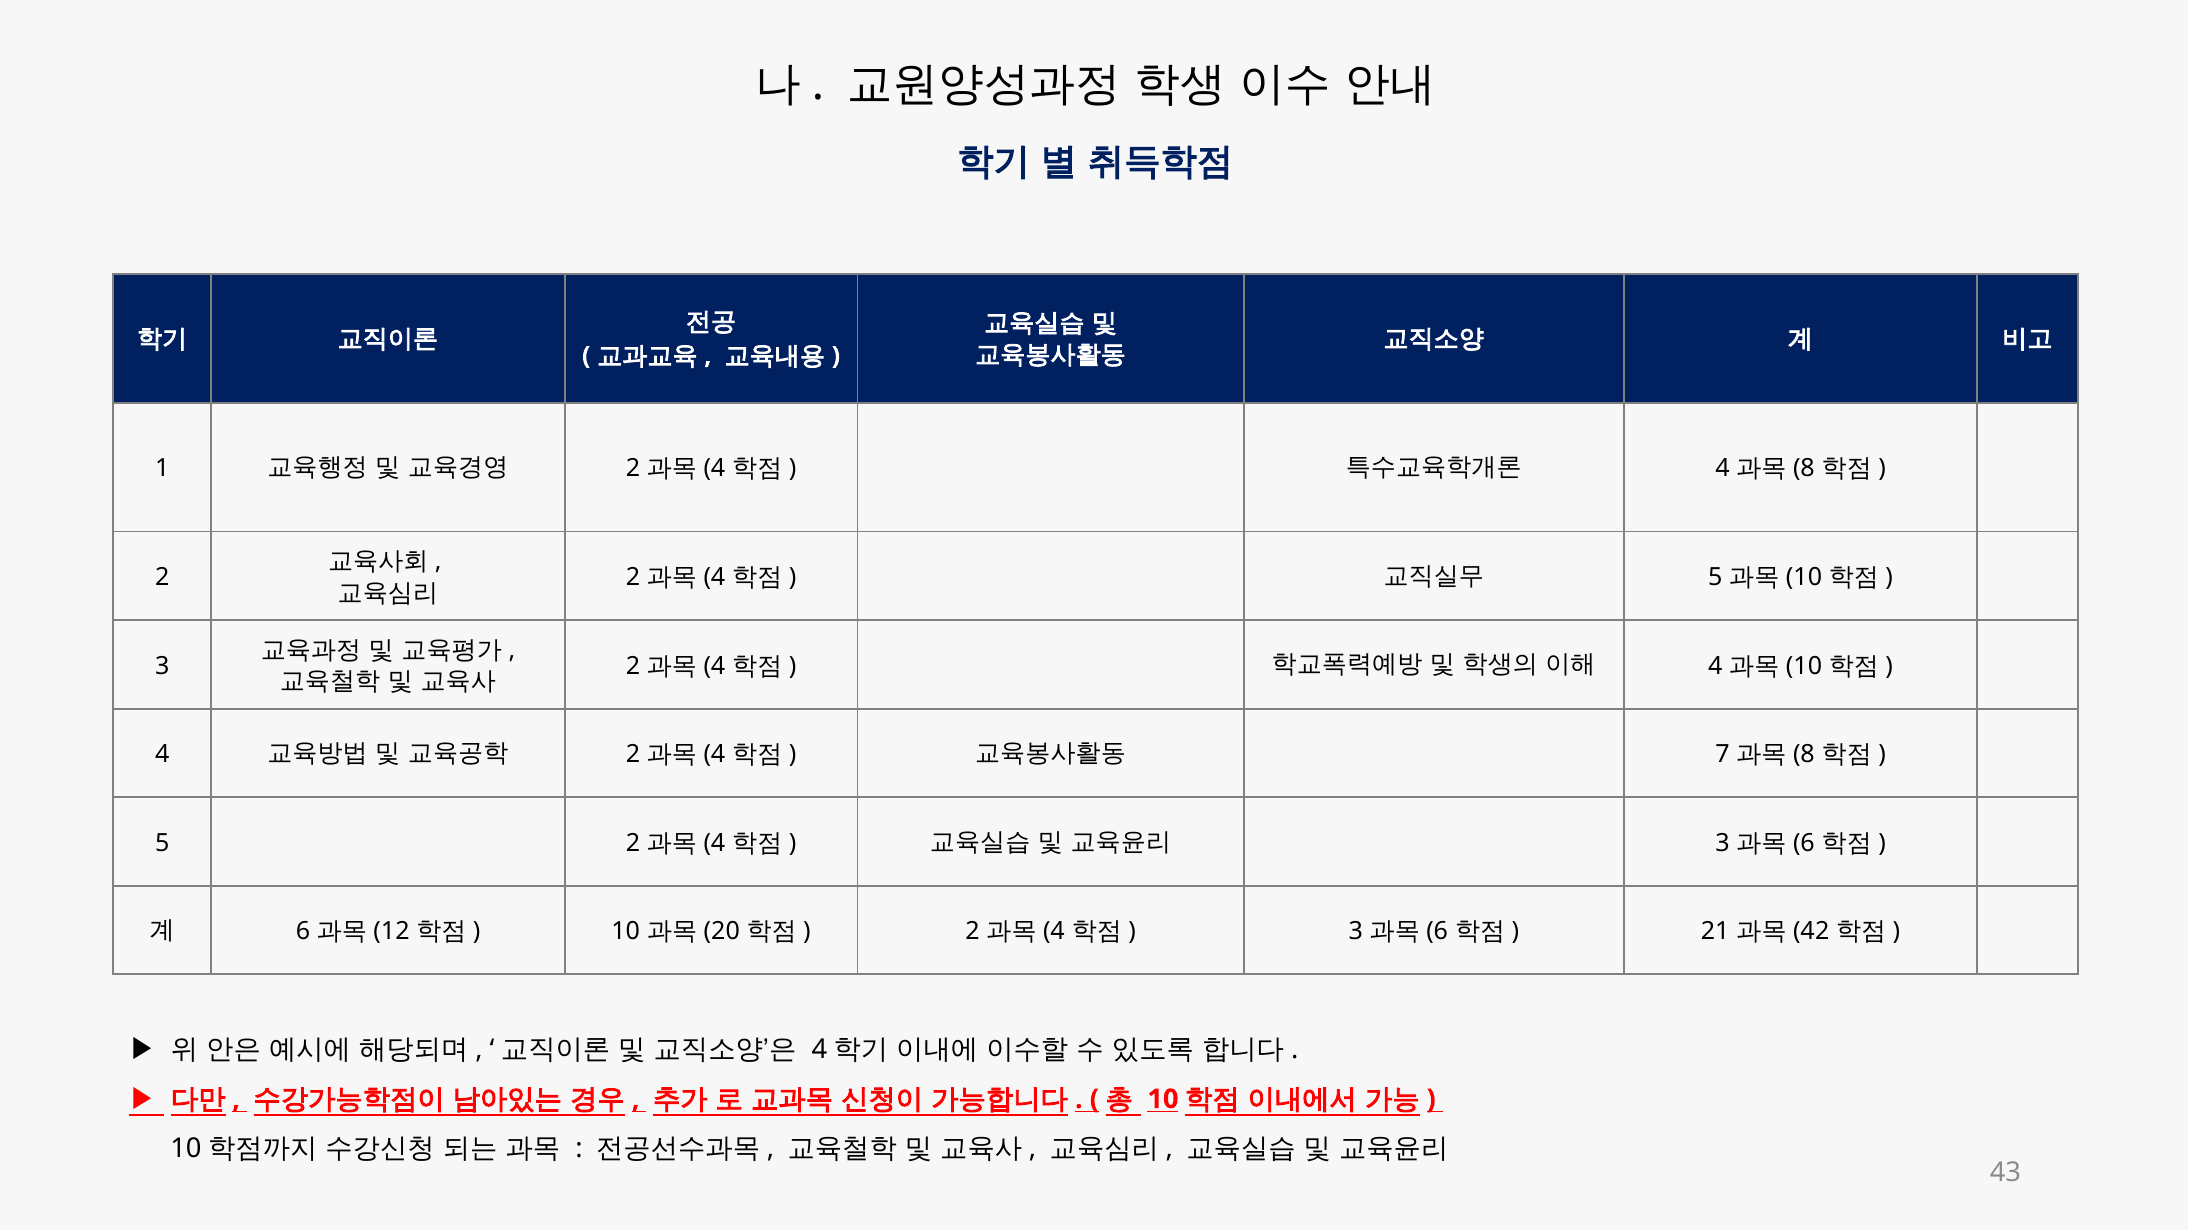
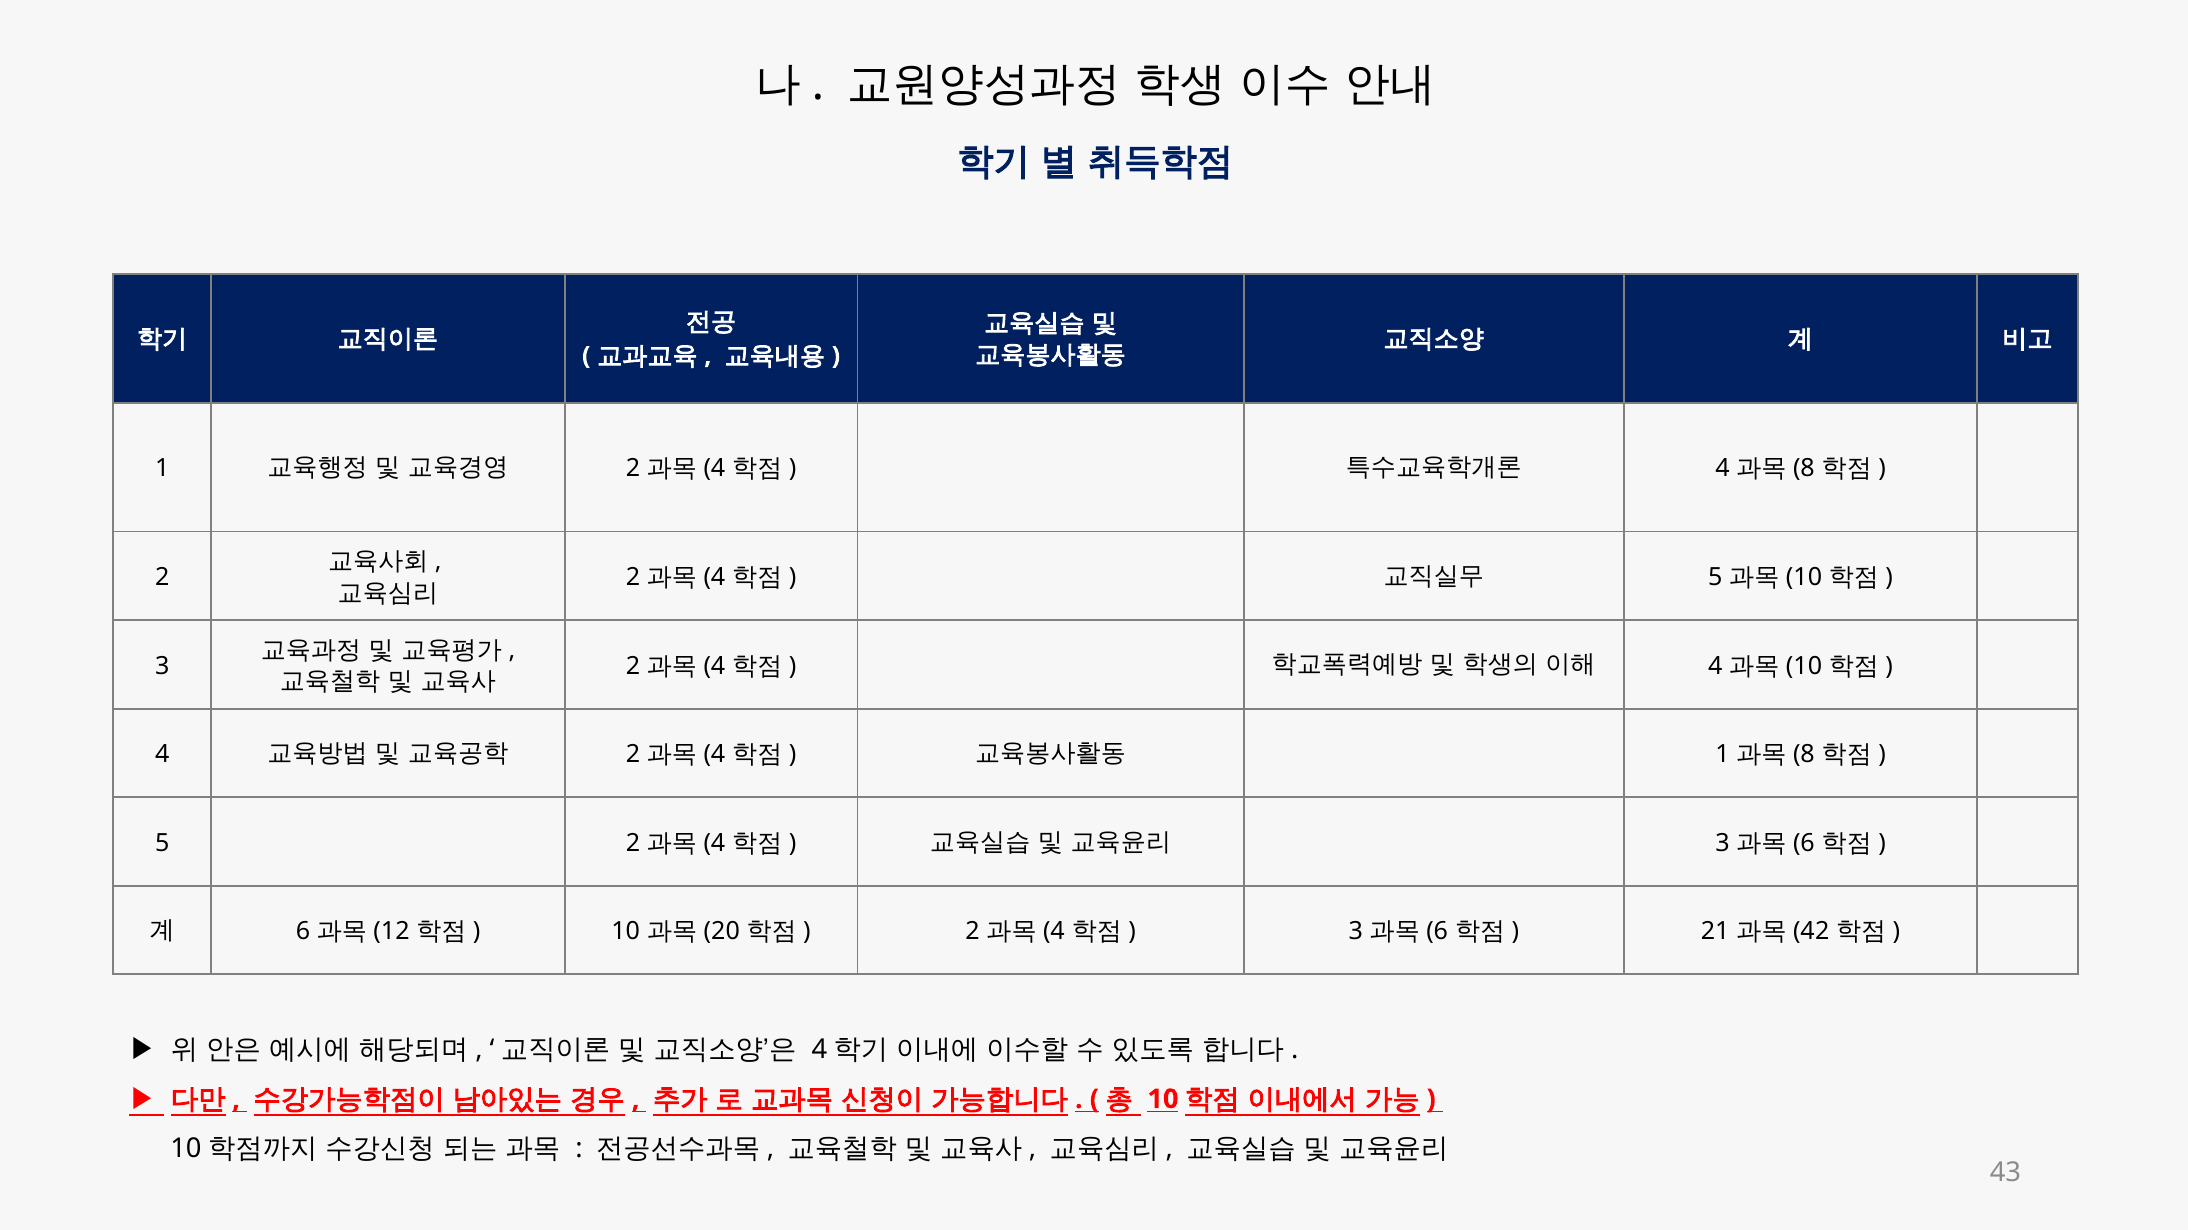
7: 7 -> 1 (1723, 755)
